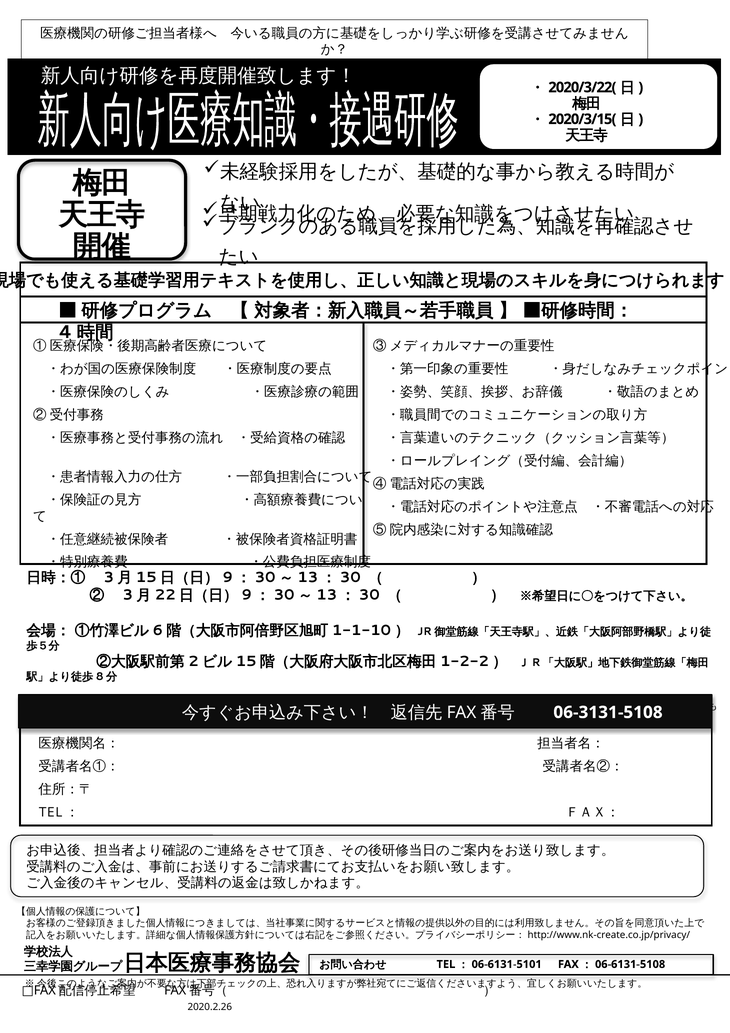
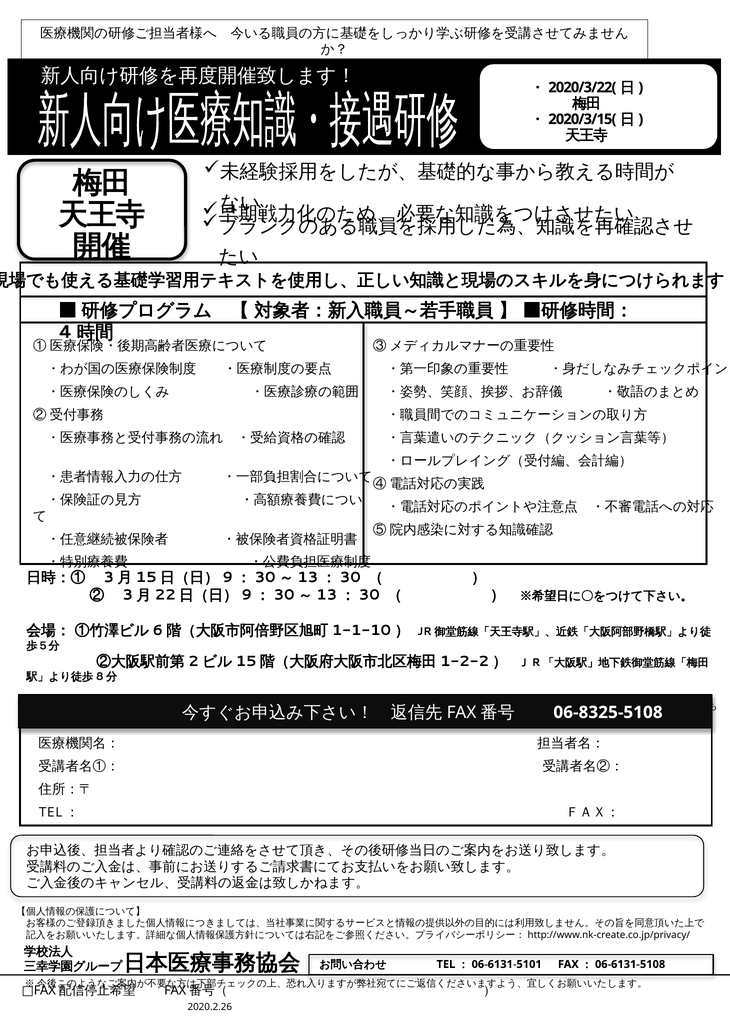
06-3131-5108: 06-3131-5108 -> 06-8325-5108 (608, 712)
